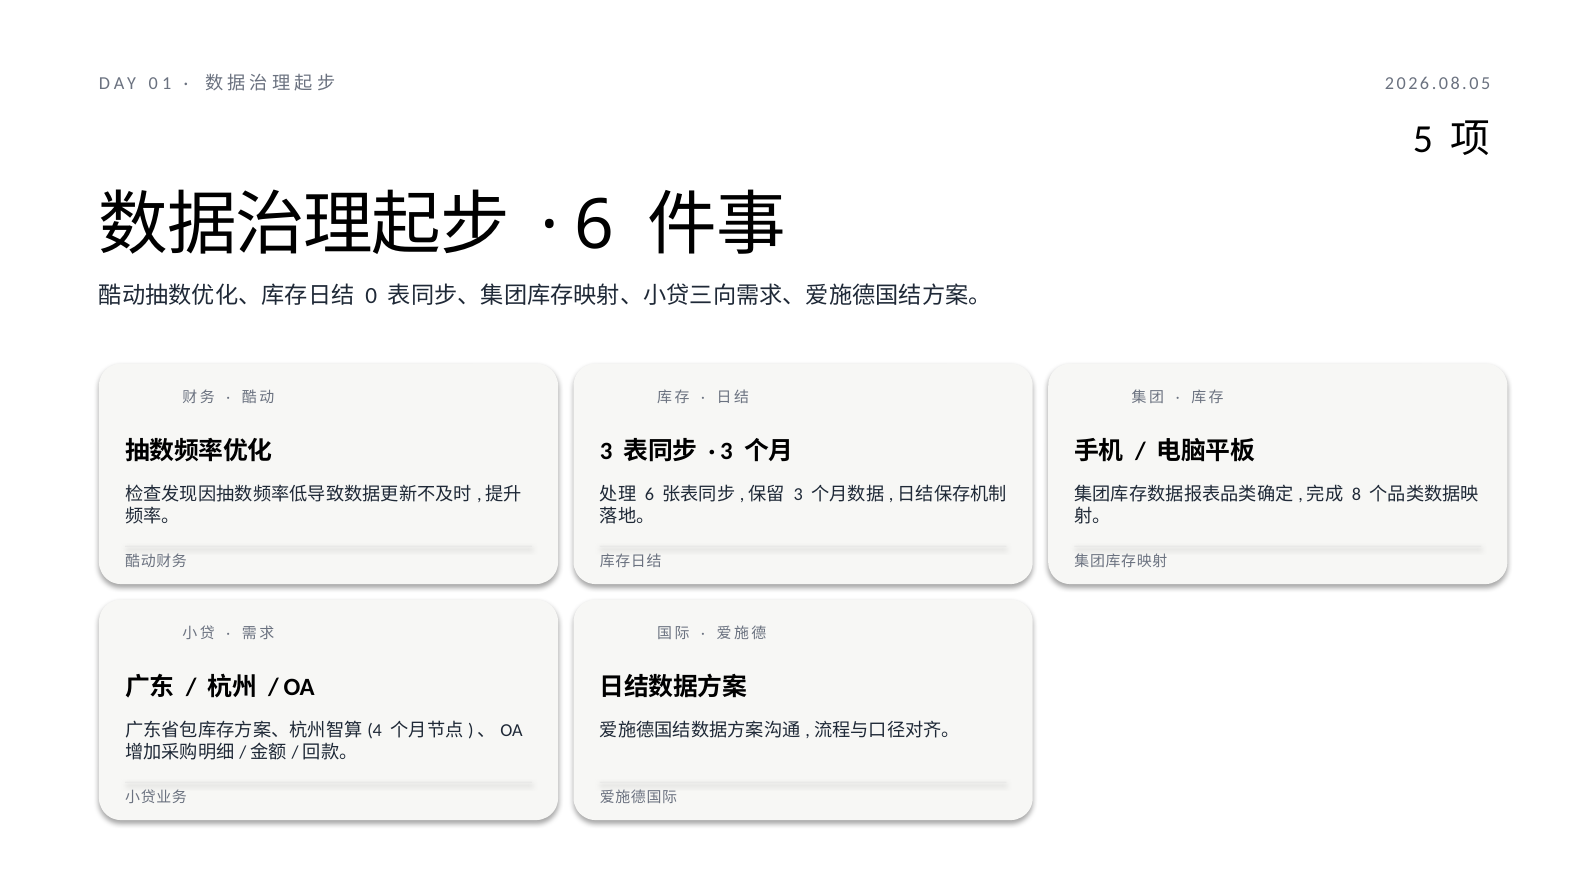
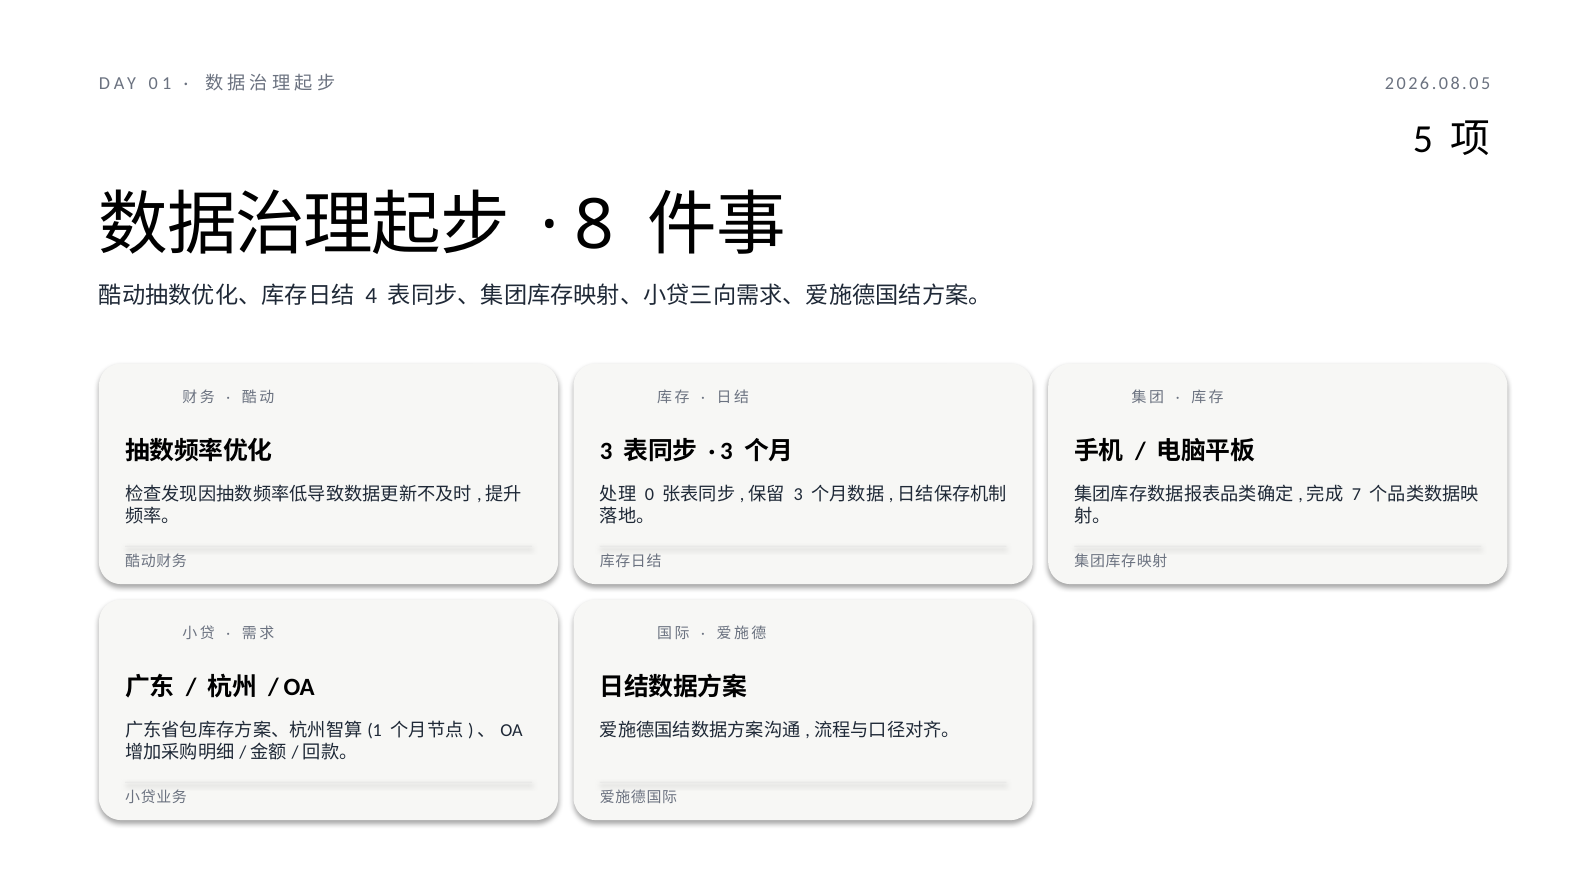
6: 6 -> 8 (594, 225)
0: 0 -> 4 (371, 296)
6: 6 -> 0 (649, 495)
8: 8 -> 7 (1357, 495)
4: 4 -> 1 (375, 731)
